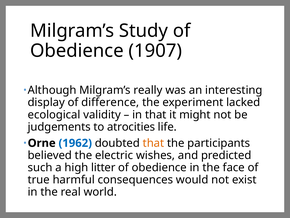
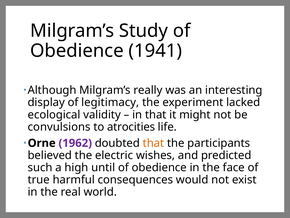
1907: 1907 -> 1941 (155, 51)
difference: difference -> legitimacy (110, 102)
judgements: judgements -> convulsions (59, 127)
1962 colour: blue -> purple (75, 143)
litter: litter -> until (103, 167)
